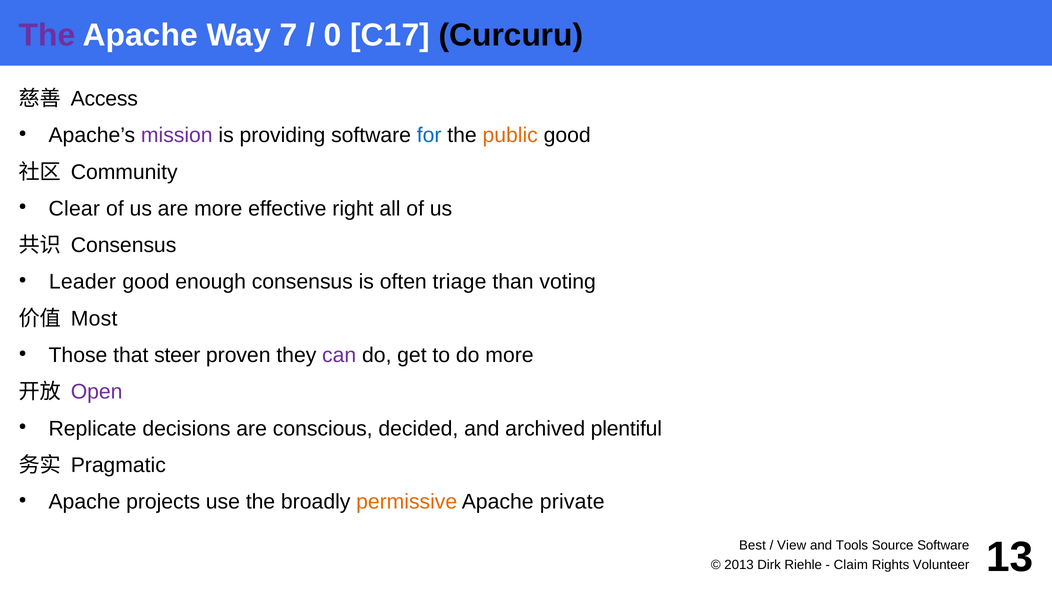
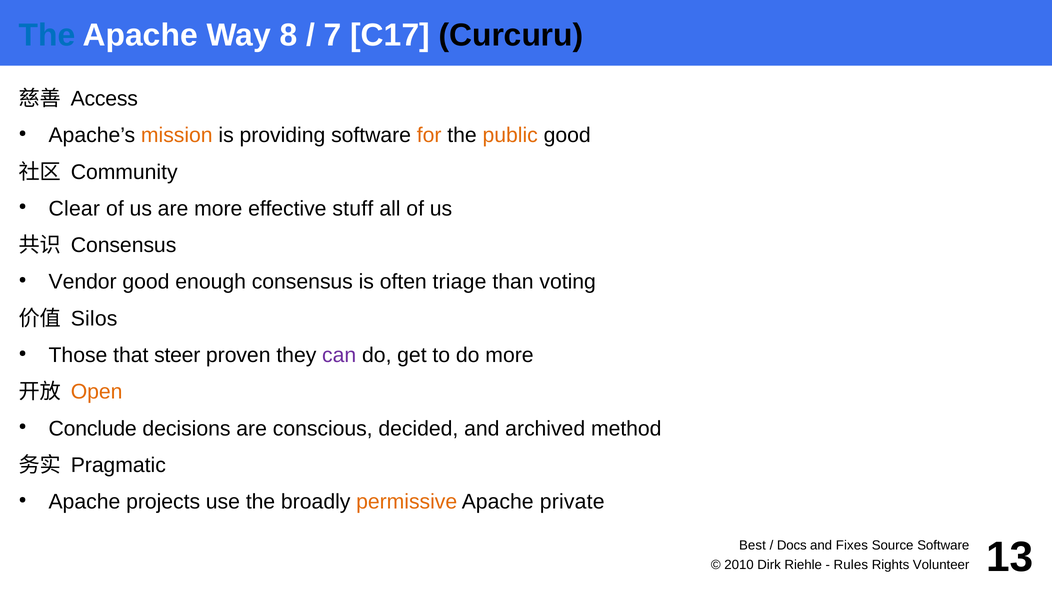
The colour: purple -> blue (47, 35)
7: 7 -> 8 (289, 35)
0: 0 -> 7 (333, 35)
mission colour: purple -> orange (177, 135)
for colour: blue -> orange (429, 135)
right: right -> stuff (353, 209)
Leader: Leader -> Vendor (83, 282)
Most: Most -> Silos (94, 319)
Open colour: purple -> orange (97, 392)
Replicate: Replicate -> Conclude (93, 428)
plentiful: plentiful -> method (626, 428)
View: View -> Docs (792, 545)
Tools: Tools -> Fixes (852, 545)
2013: 2013 -> 2010 (739, 565)
Claim: Claim -> Rules (851, 565)
